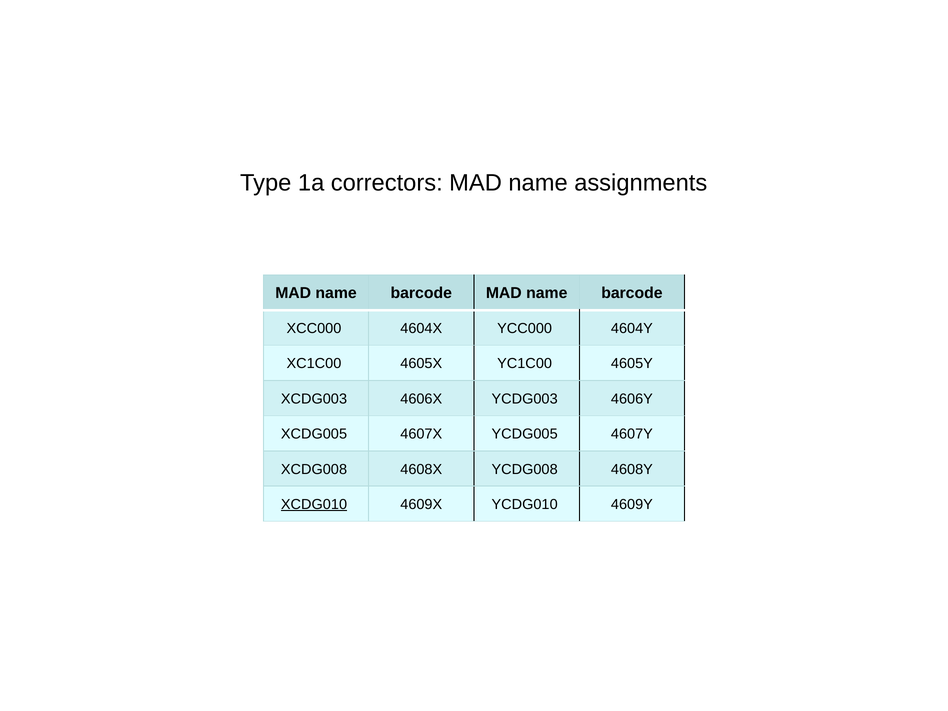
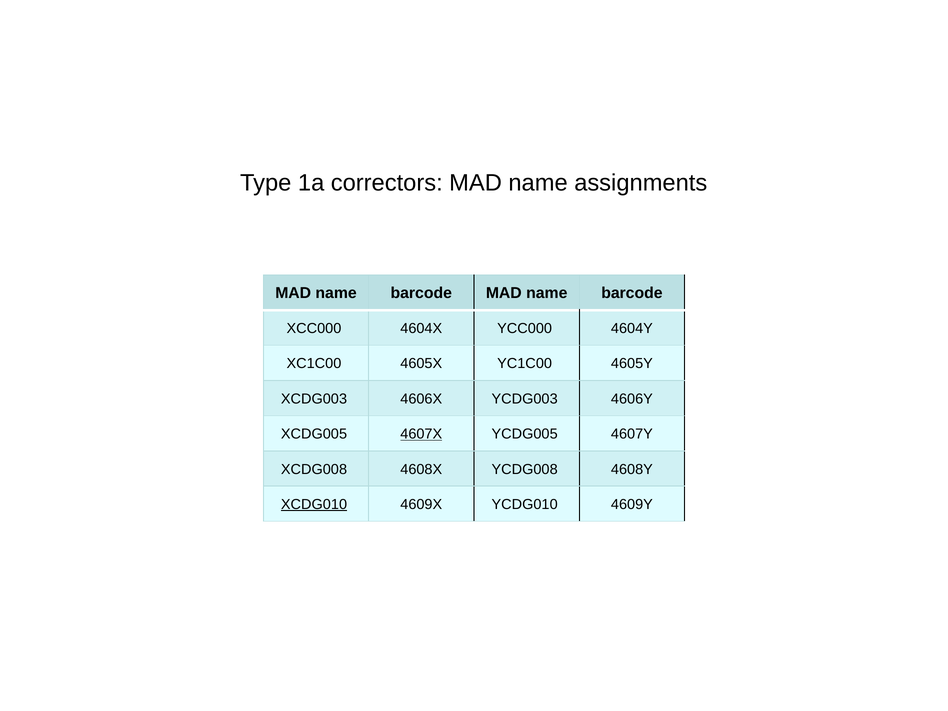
4607X underline: none -> present (421, 434)
